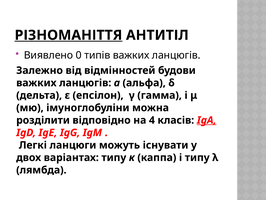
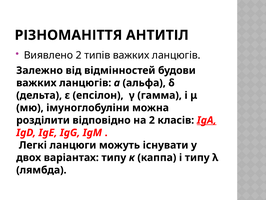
РІЗНОМАНІТТЯ underline: present -> none (68, 35)
Виявлено 0: 0 -> 2 (79, 55)
на 4: 4 -> 2 (152, 120)
